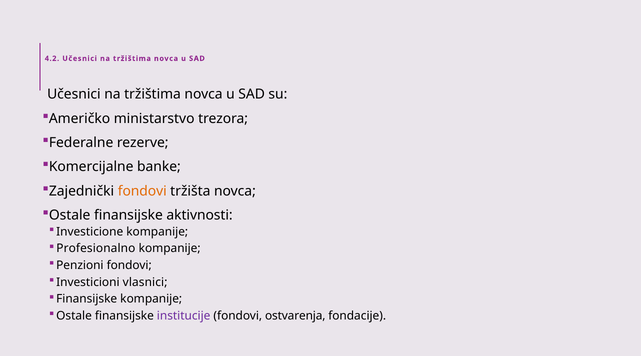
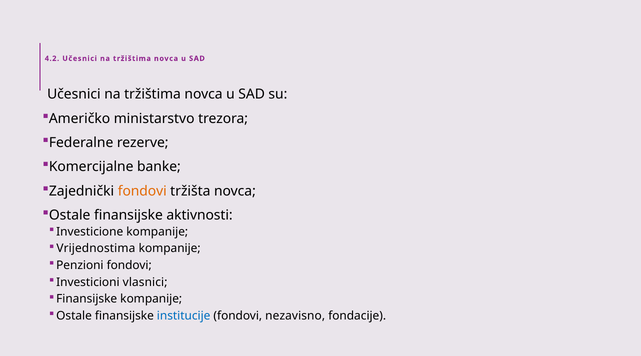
Profesionalno: Profesionalno -> Vrijednostima (96, 249)
institucije colour: purple -> blue (184, 316)
ostvarenja: ostvarenja -> nezavisno (295, 316)
